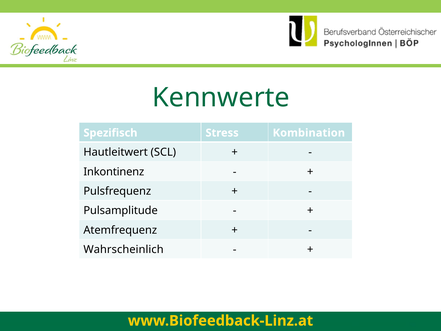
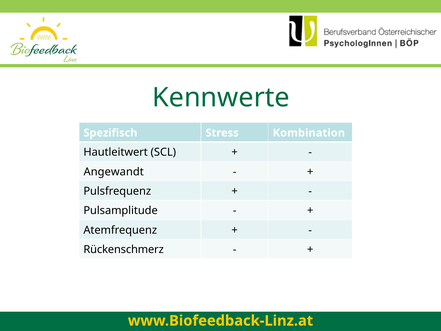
Inkontinenz: Inkontinenz -> Angewandt (114, 172)
Wahrscheinlich: Wahrscheinlich -> Rückenschmerz (124, 249)
